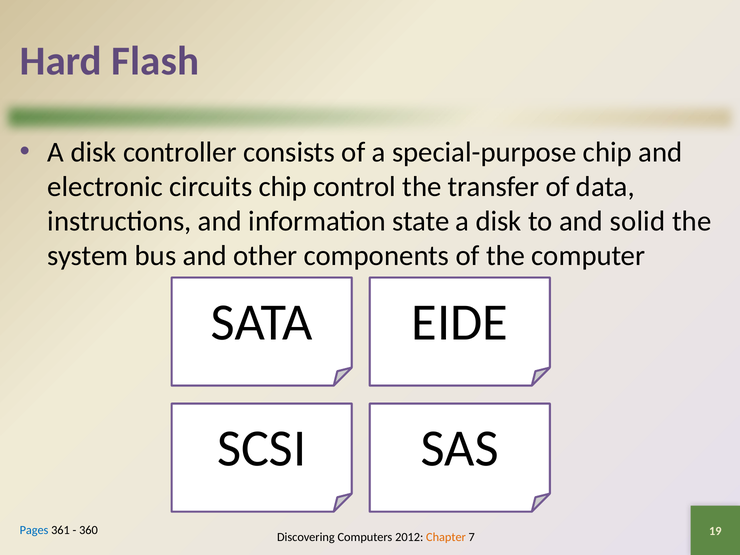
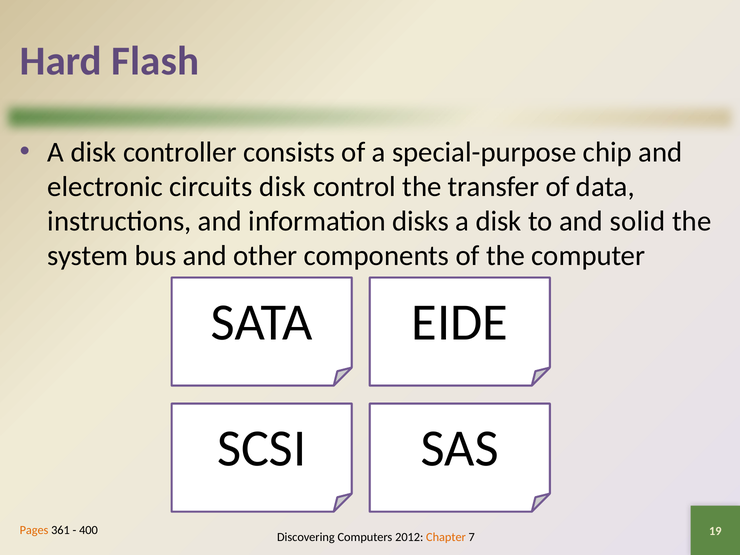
circuits chip: chip -> disk (283, 187)
state: state -> disks (421, 221)
Pages colour: blue -> orange (34, 530)
360: 360 -> 400 (88, 530)
